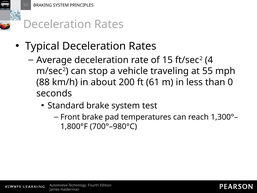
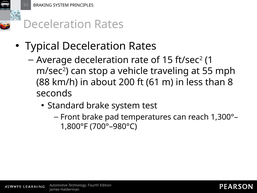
4: 4 -> 1 (209, 60)
0: 0 -> 8 (230, 82)
